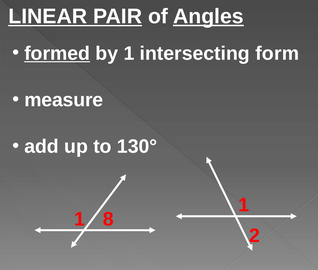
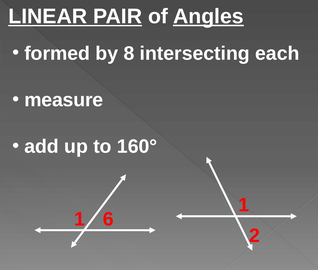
formed underline: present -> none (57, 53)
by 1: 1 -> 8 (129, 53)
form: form -> each (277, 53)
130°: 130° -> 160° (137, 147)
8: 8 -> 6 (108, 219)
